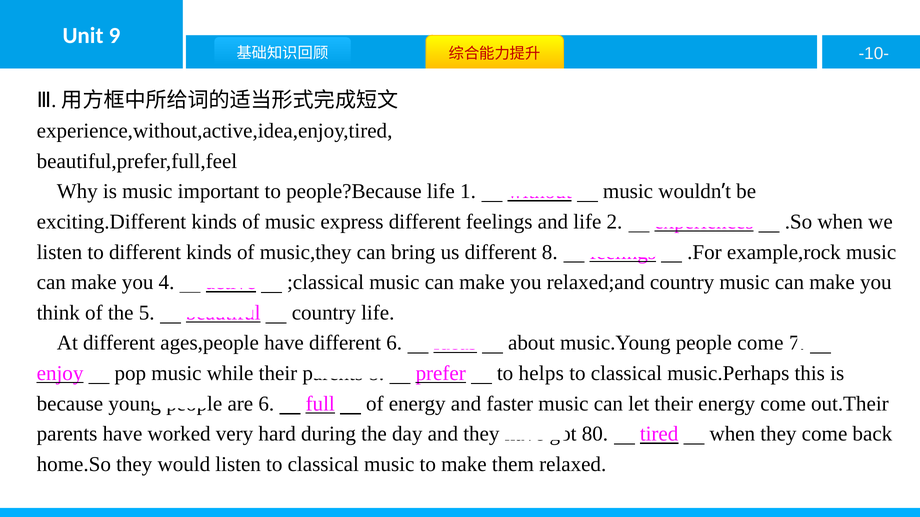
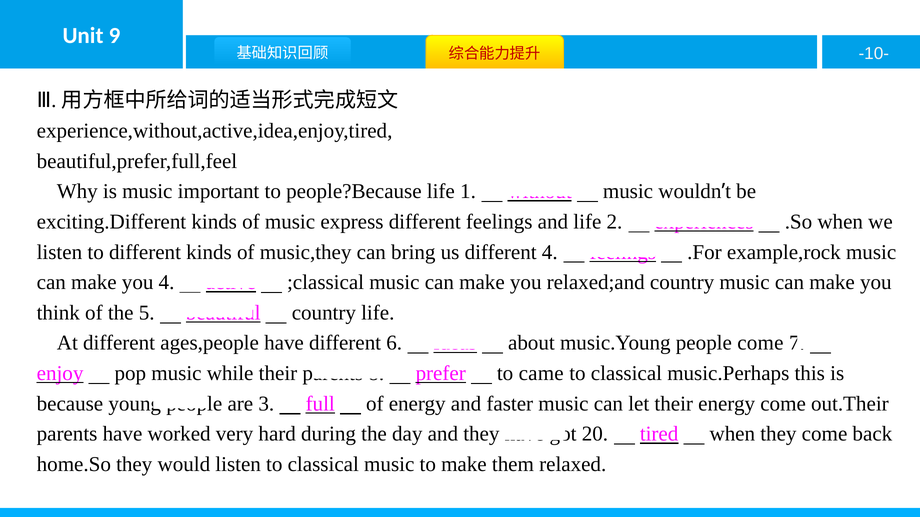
different 8: 8 -> 4 (550, 252)
helps: helps -> came (541, 374)
are 6: 6 -> 3 (266, 404)
80: 80 -> 20 (595, 434)
